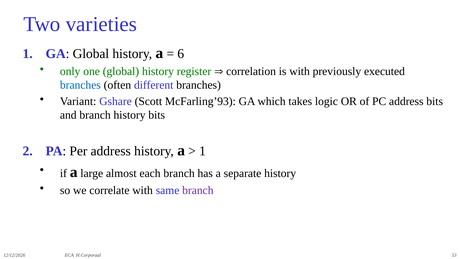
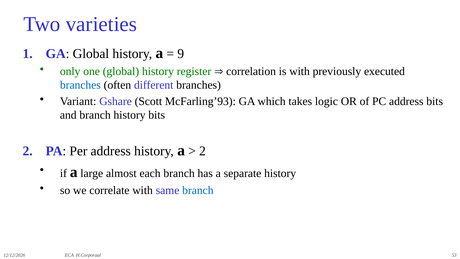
6: 6 -> 9 (181, 54)
1: 1 -> 2 (202, 151)
branch colour: purple -> blue (198, 190)
